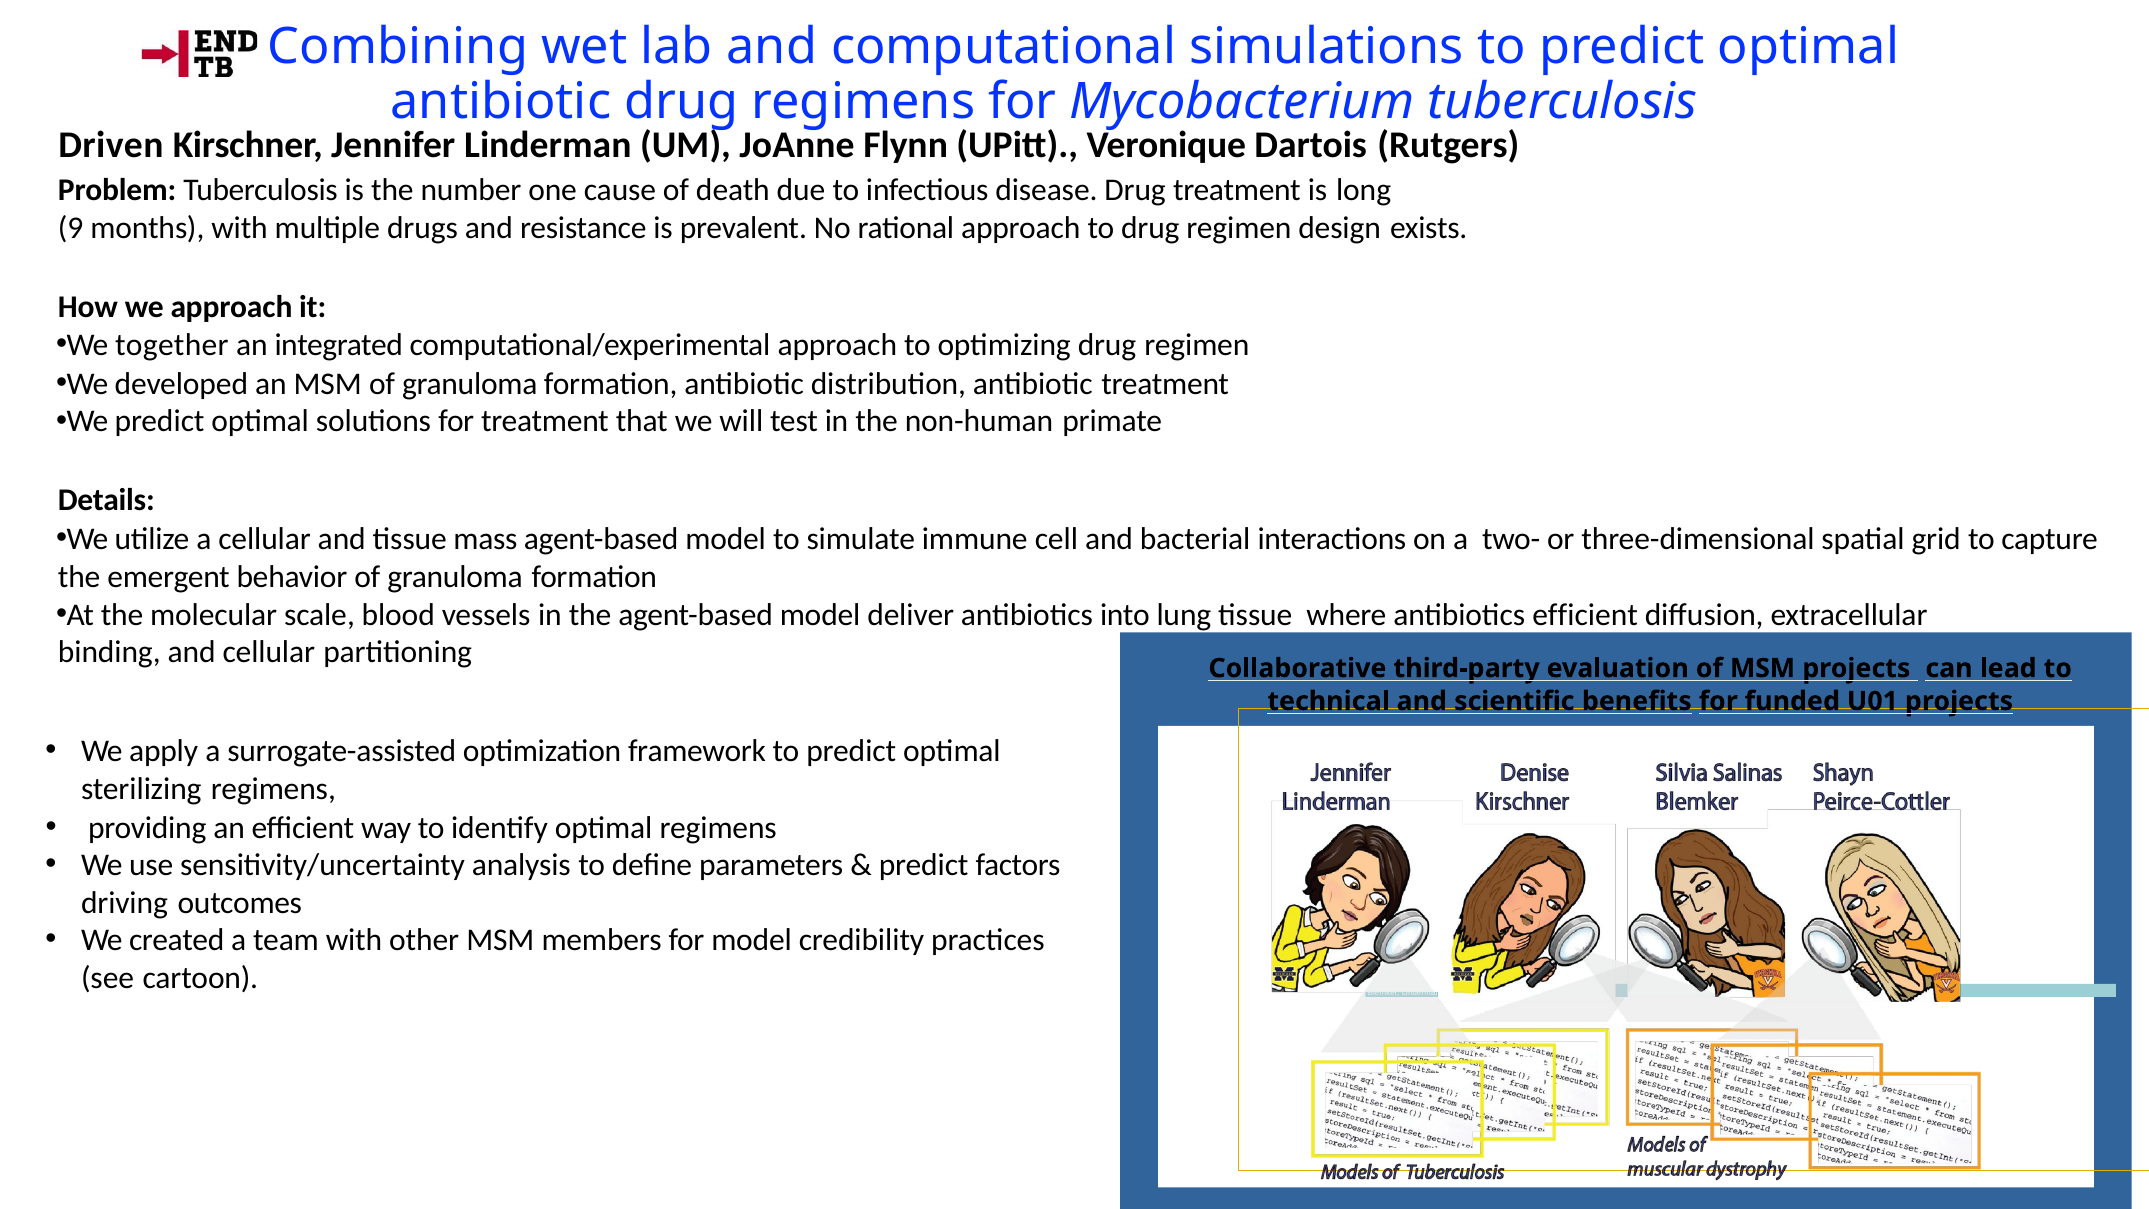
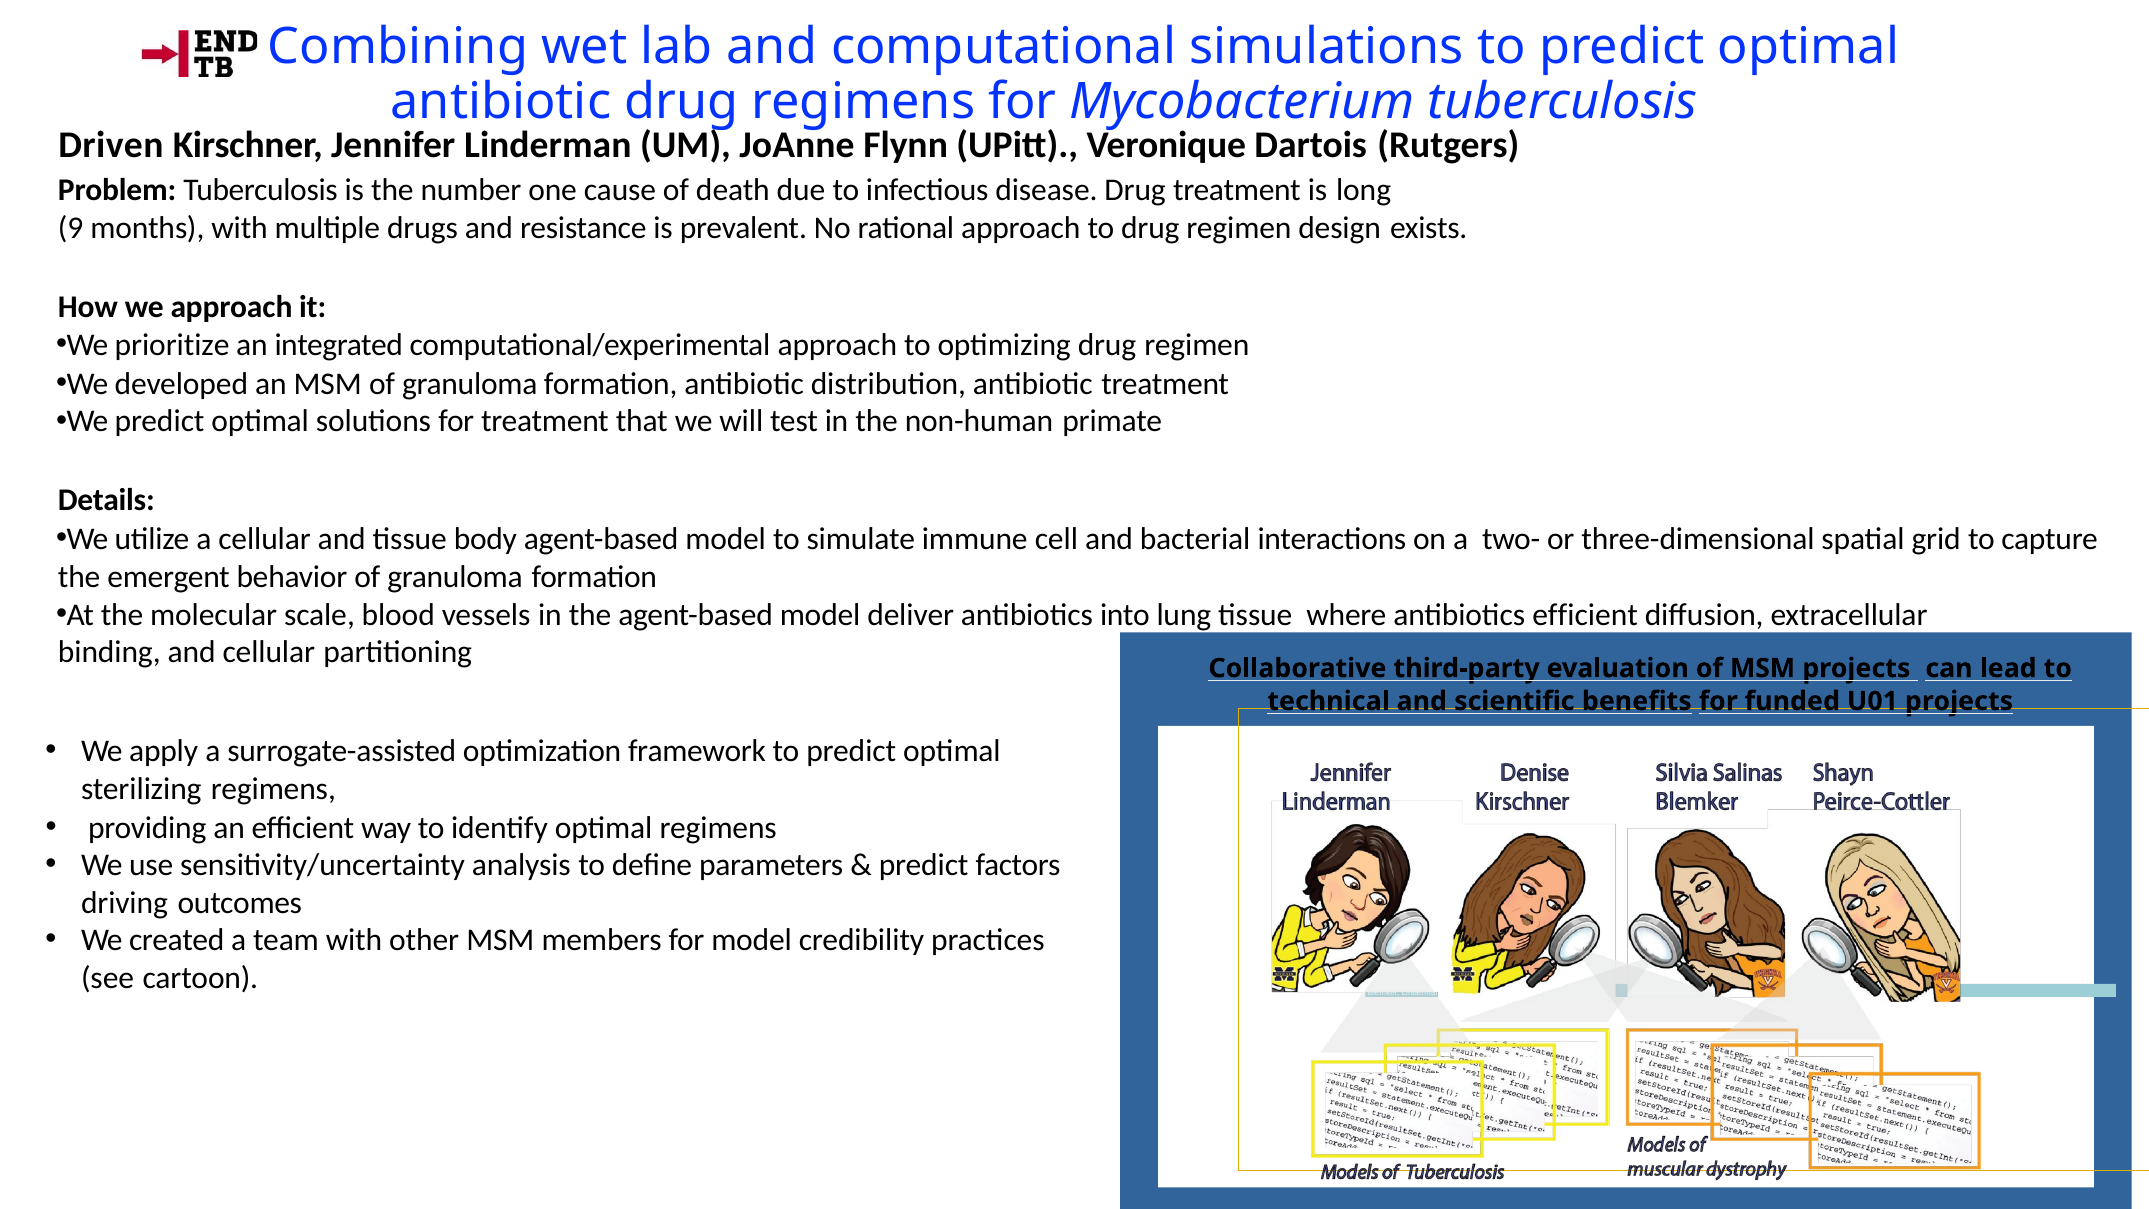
together: together -> prioritize (172, 345)
mass: mass -> body (485, 539)
